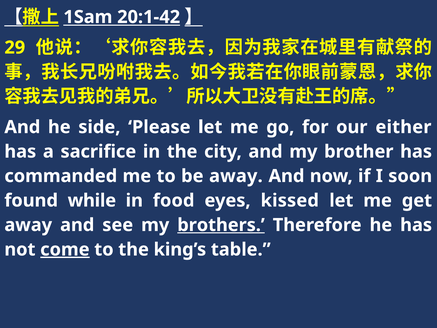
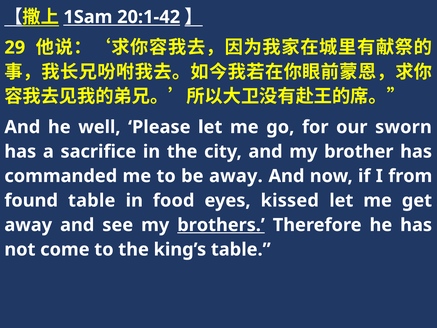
side: side -> well (99, 127)
either: either -> sworn (403, 127)
soon: soon -> from (410, 176)
found while: while -> table (92, 200)
come underline: present -> none (65, 249)
